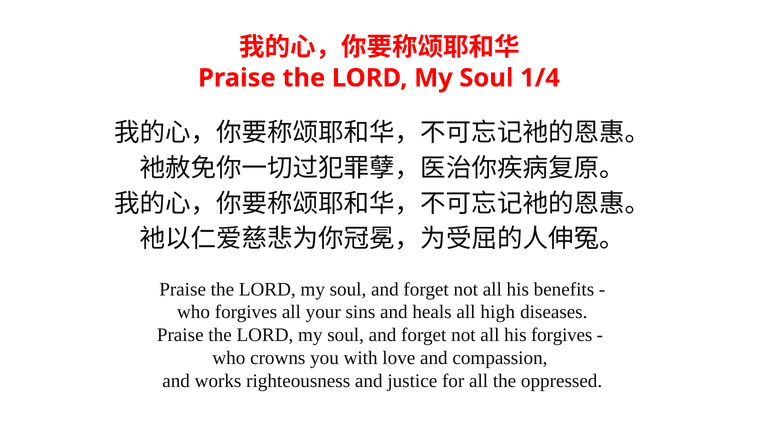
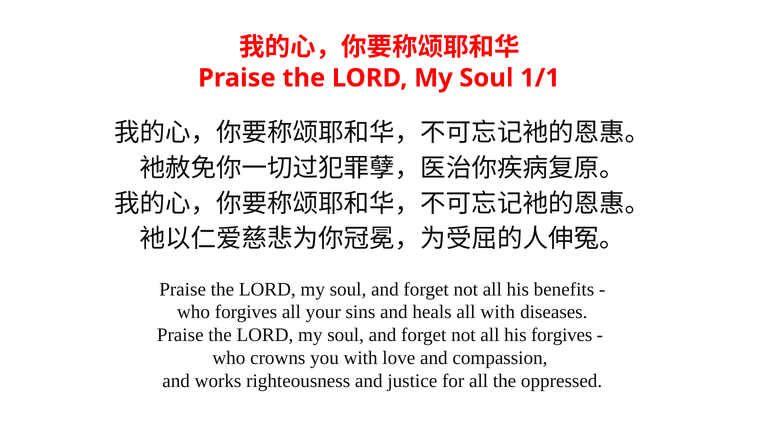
1/4: 1/4 -> 1/1 (540, 78)
all high: high -> with (498, 312)
